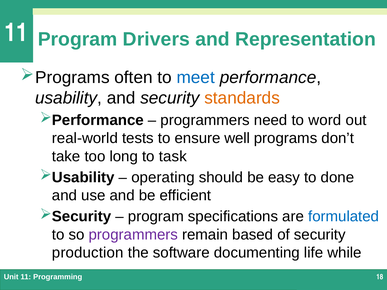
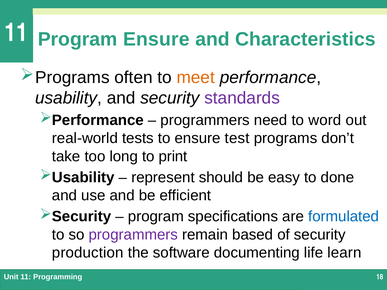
Program Drivers: Drivers -> Ensure (156, 39)
Representation: Representation -> Characteristics (305, 39)
meet colour: blue -> orange (196, 77)
standards colour: orange -> purple (242, 98)
well: well -> test (237, 138)
task: task -> print (173, 156)
operating: operating -> represent (163, 178)
while: while -> learn (344, 253)
